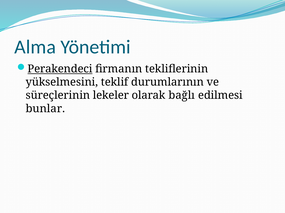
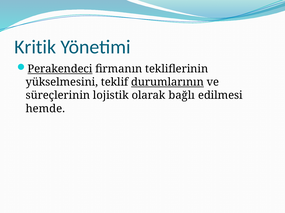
Alma: Alma -> Kritik (35, 47)
durumlarının underline: none -> present (167, 82)
lekeler: lekeler -> lojistik (111, 96)
bunlar: bunlar -> hemde (45, 109)
